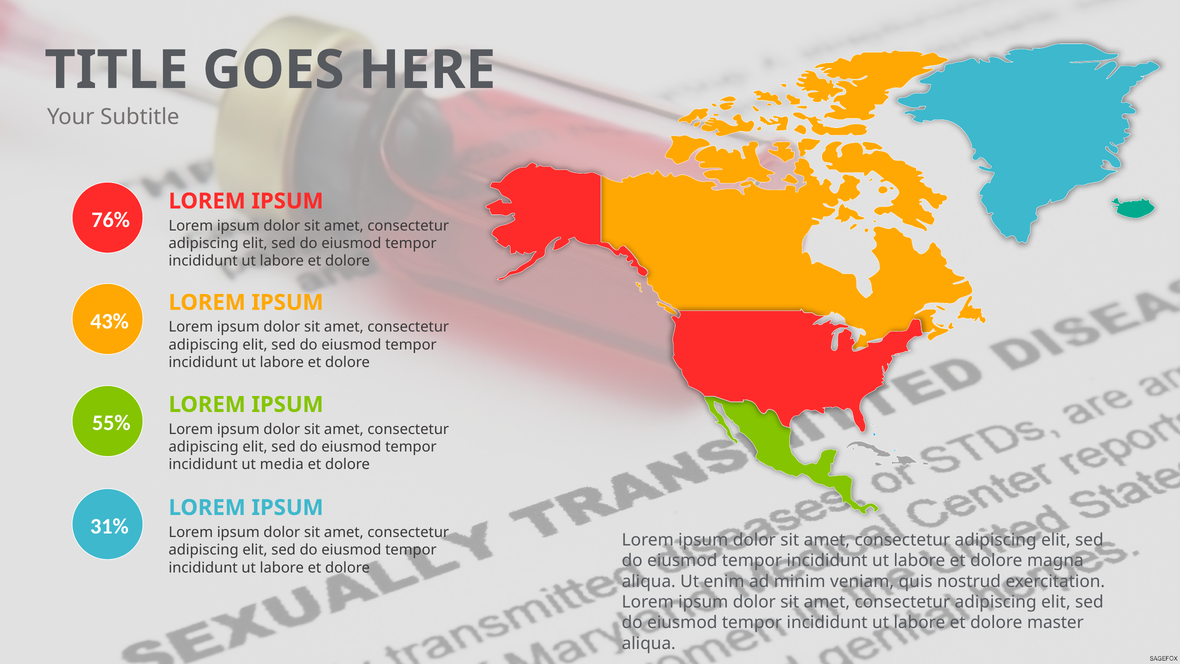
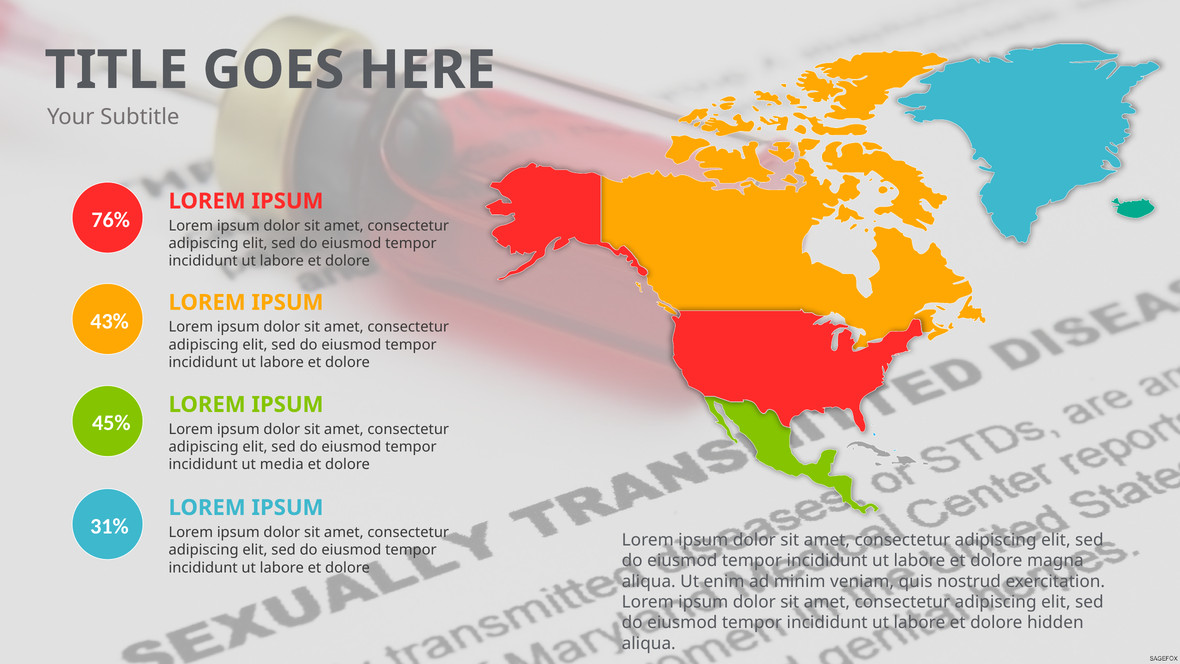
55%: 55% -> 45% (111, 423)
master: master -> hidden (1055, 622)
